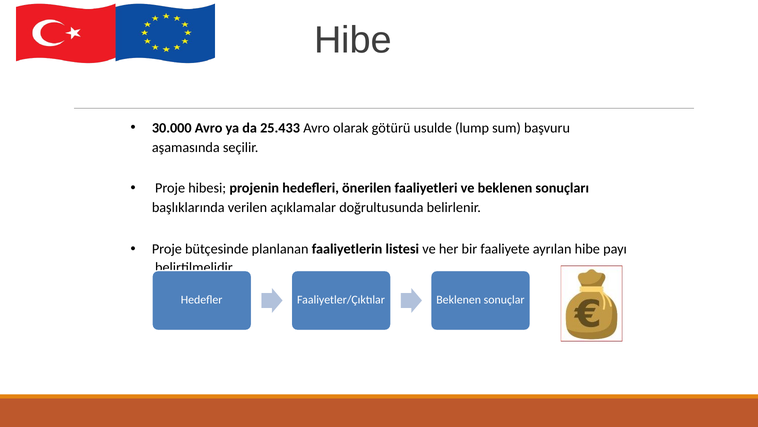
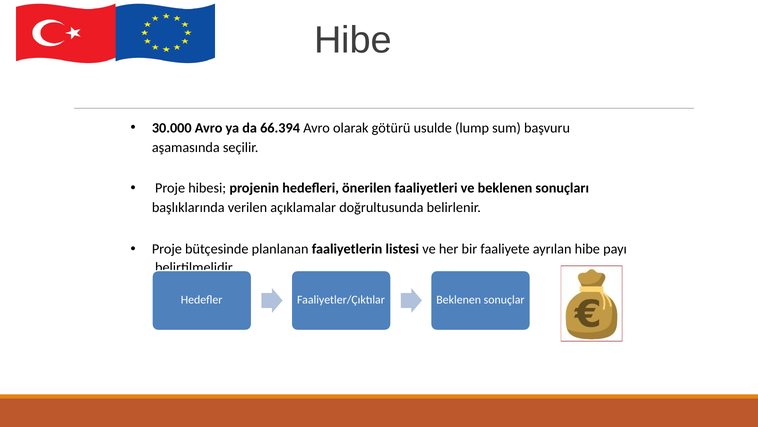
25.433: 25.433 -> 66.394 (280, 128)
